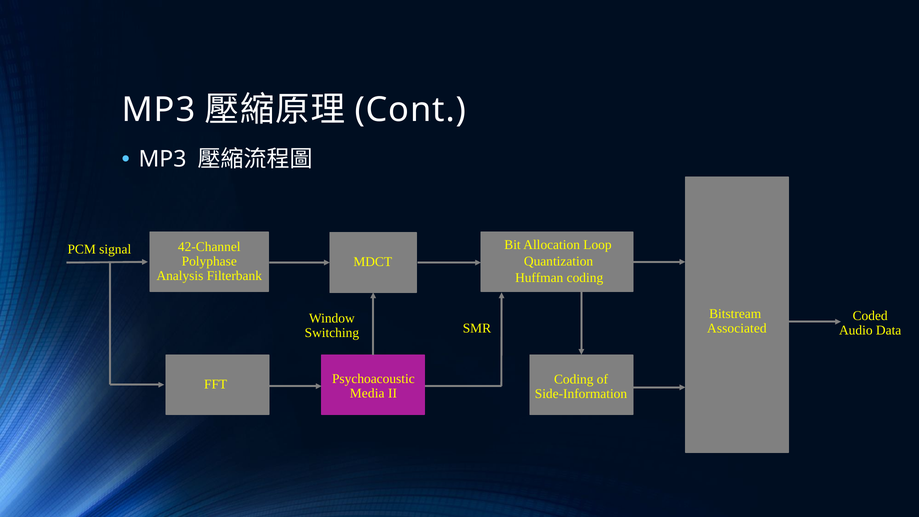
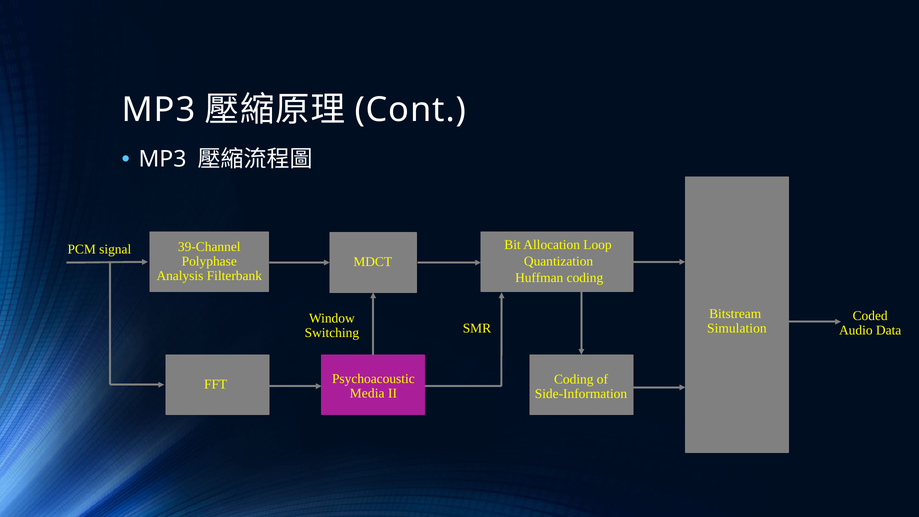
42-Channel: 42-Channel -> 39-Channel (209, 247)
Associated: Associated -> Simulation (737, 328)
